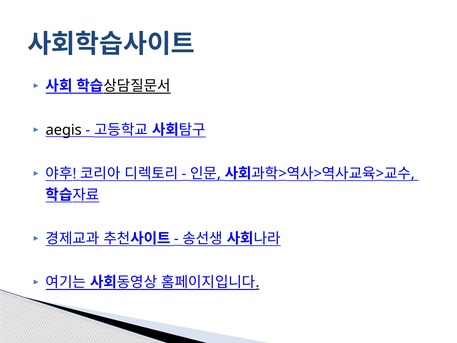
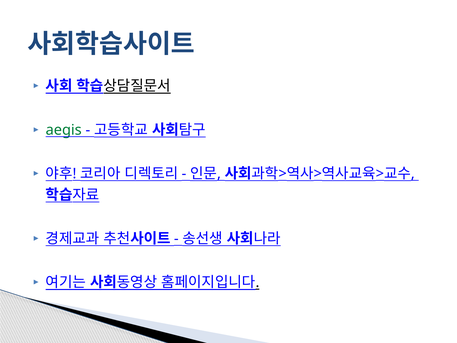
aegis colour: black -> green (64, 130)
